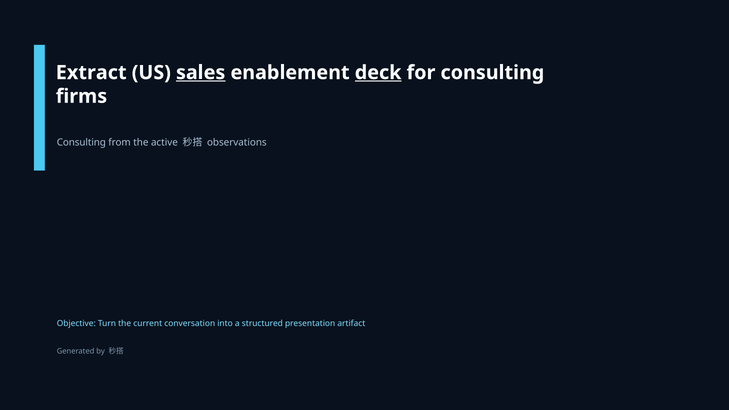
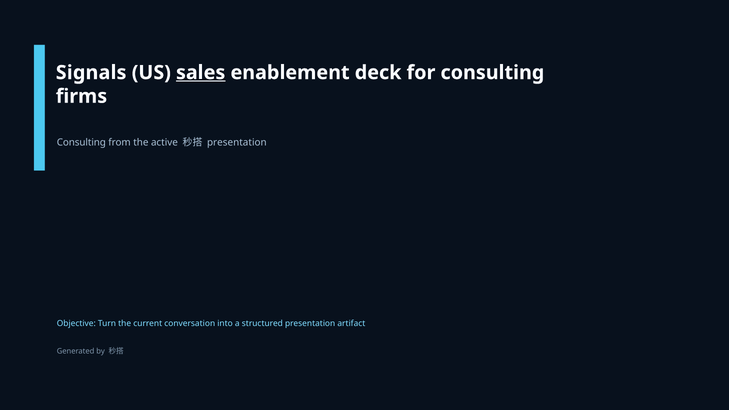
Extract: Extract -> Signals (91, 73)
deck underline: present -> none (378, 73)
observations: observations -> presentation (237, 142)
